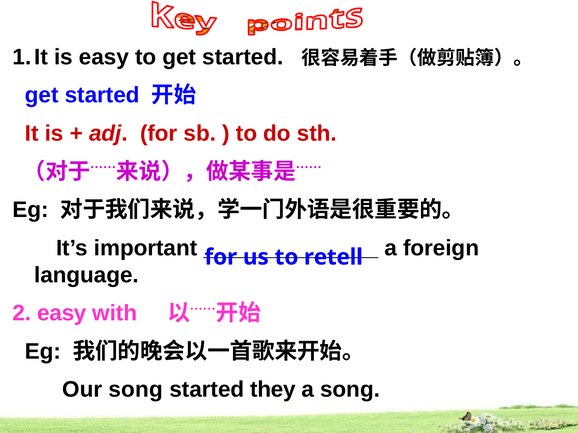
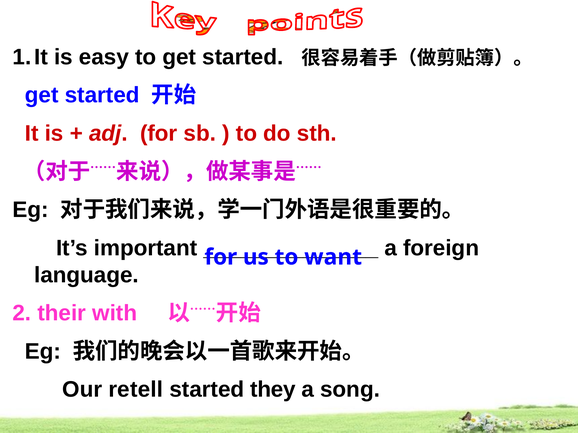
retell: retell -> want (333, 257)
2 easy: easy -> their (62, 313)
Our song: song -> retell (136, 390)
